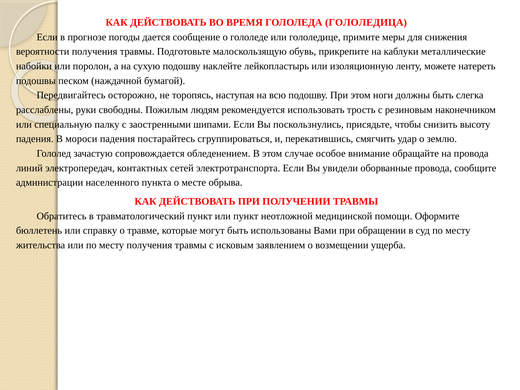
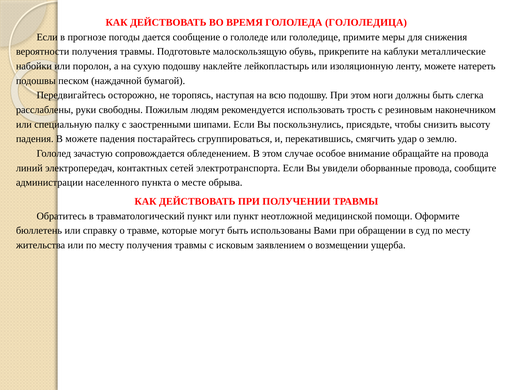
В мороси: мороси -> можете (81, 139)
